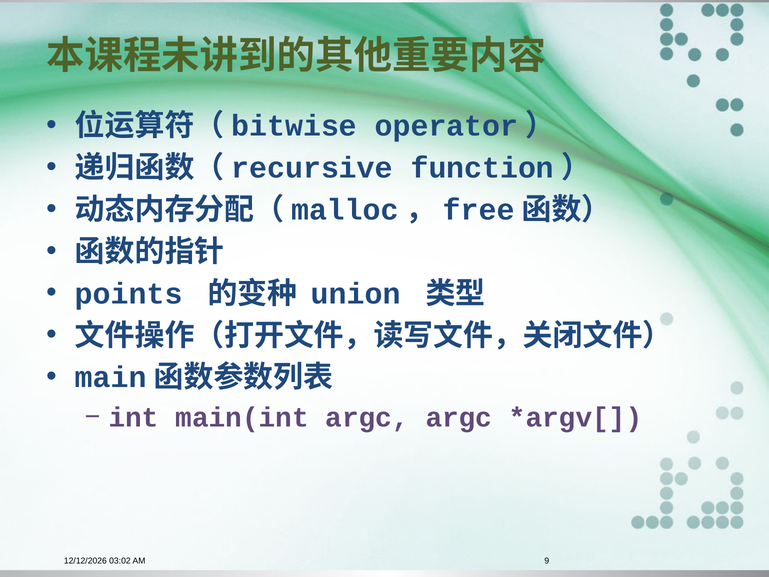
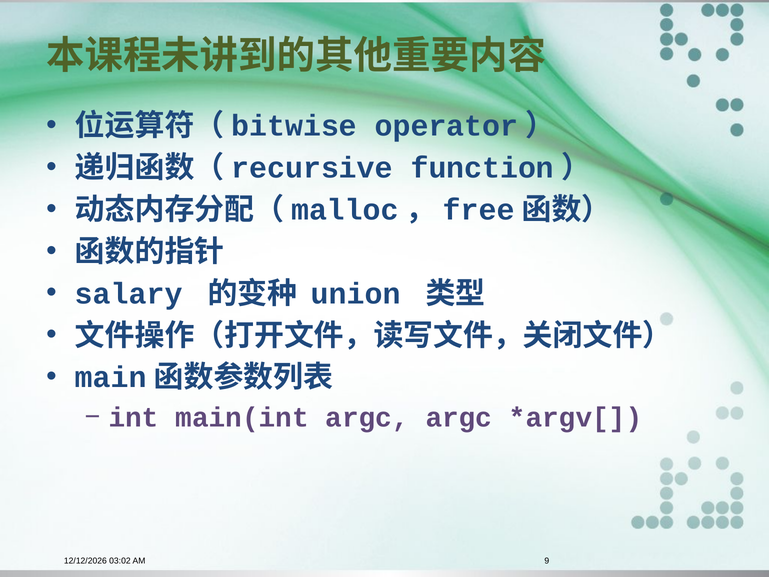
points: points -> salary (129, 294)
